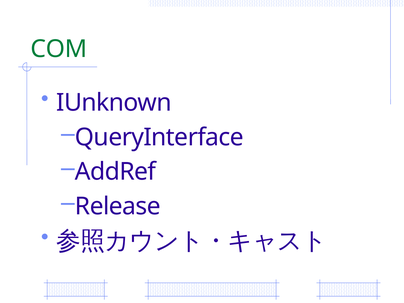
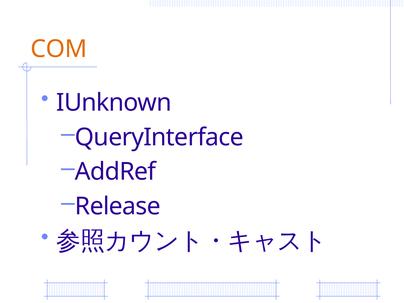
COM colour: green -> orange (59, 49)
